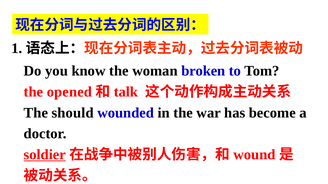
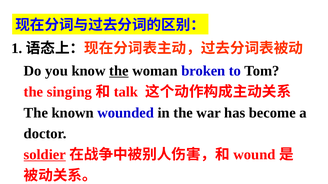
the underline: none -> present (119, 71)
opened: opened -> singing (69, 92)
should: should -> known (73, 113)
